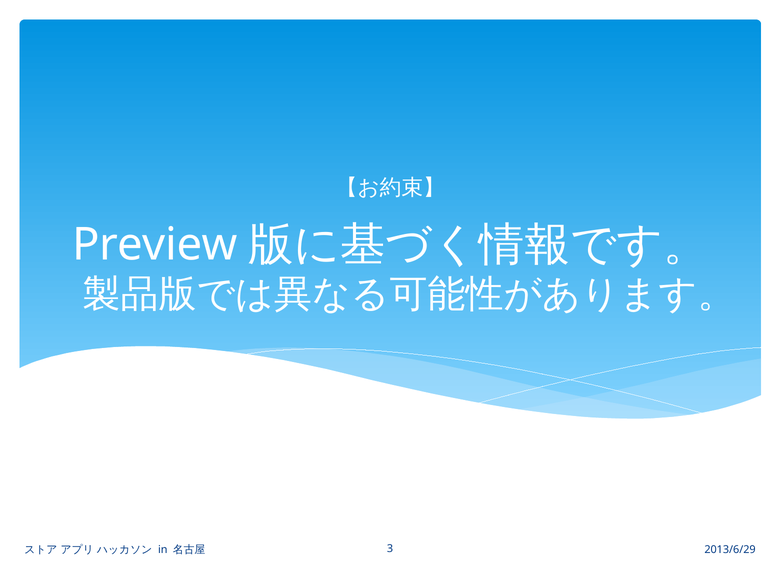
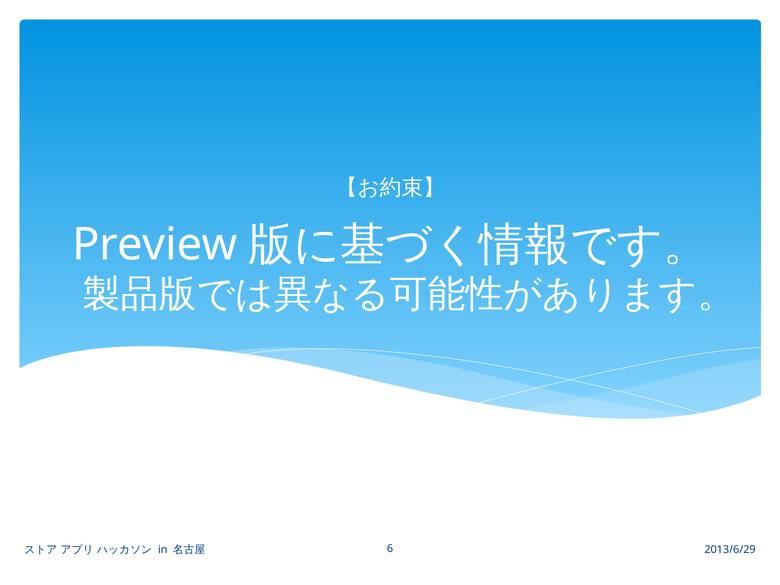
3: 3 -> 6 (390, 549)
